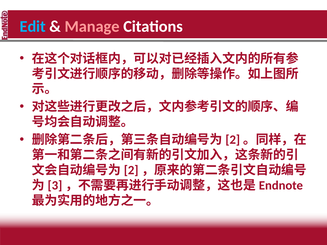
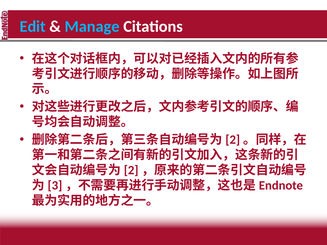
Manage colour: pink -> light blue (92, 26)
